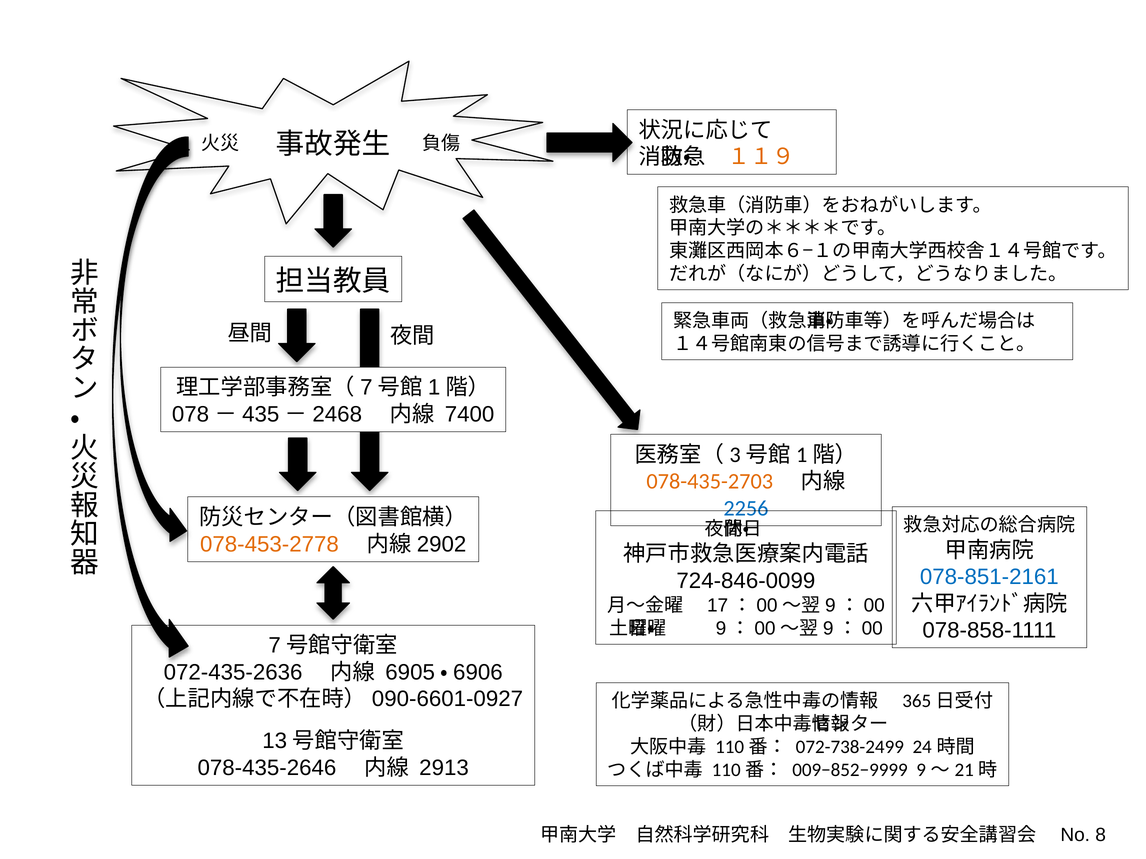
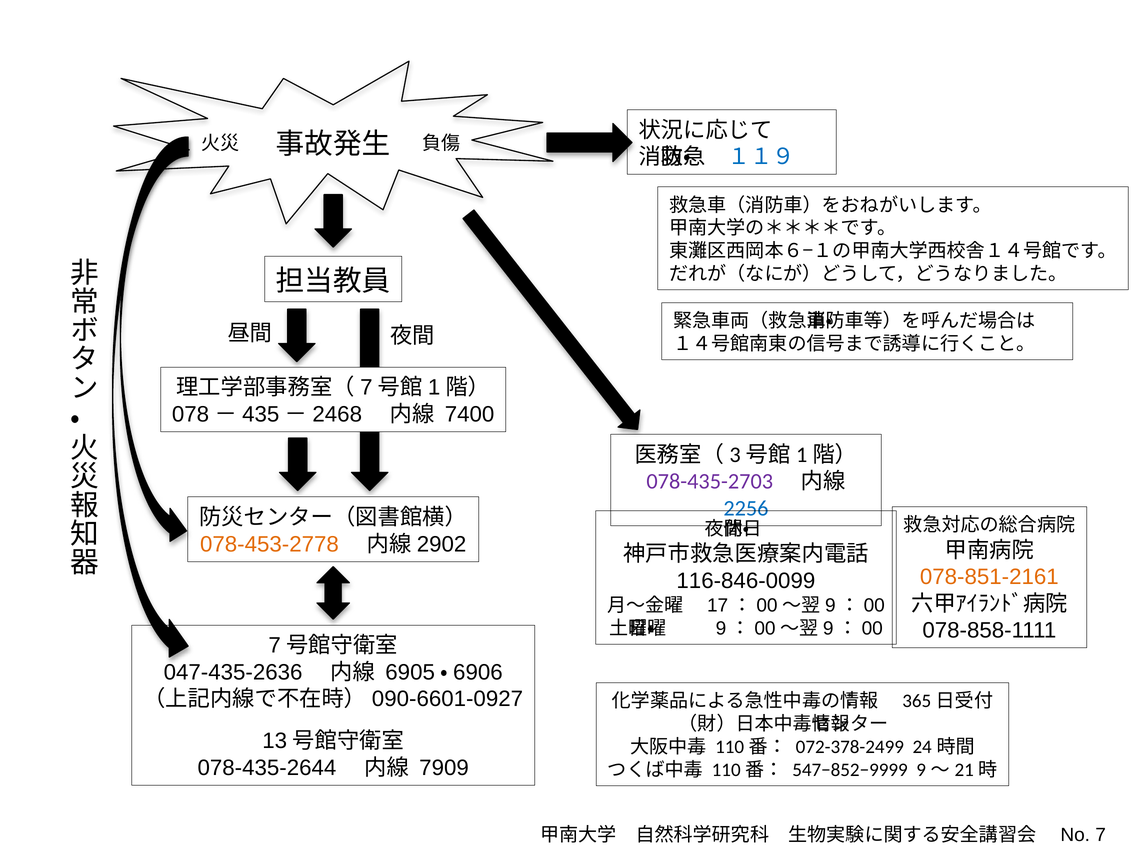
１１９ colour: orange -> blue (761, 157)
078-435-2703 colour: orange -> purple (710, 482)
078-851-2161 colour: blue -> orange (989, 577)
724-846-0099: 724-846-0099 -> 116-846-0099 (746, 581)
072-435-2636: 072-435-2636 -> 047-435-2636 (233, 673)
072-738-2499: 072-738-2499 -> 072-378-2499 (850, 747)
078-435-2646: 078-435-2646 -> 078-435-2644 (267, 768)
2913: 2913 -> 7909 (444, 768)
009−852−9999: 009−852−9999 -> 547−852−9999 (850, 770)
8: 8 -> 7 (1101, 836)
